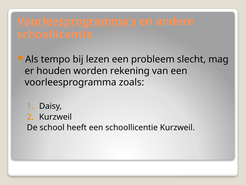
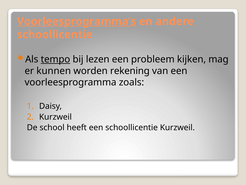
tempo underline: none -> present (55, 59)
slecht: slecht -> kijken (191, 59)
houden: houden -> kunnen (54, 71)
